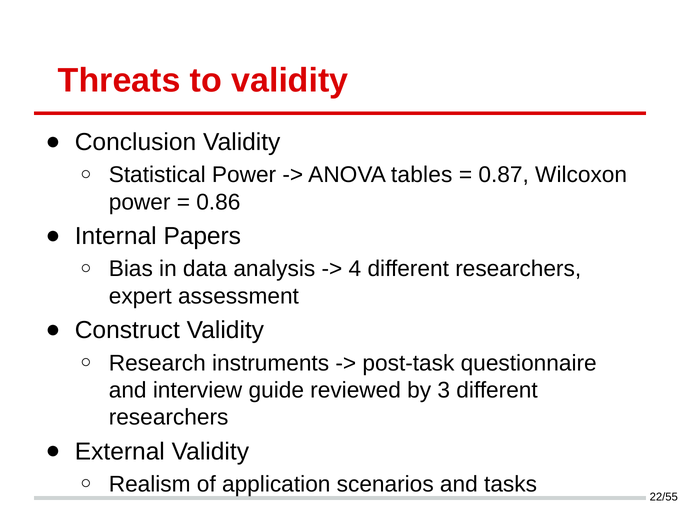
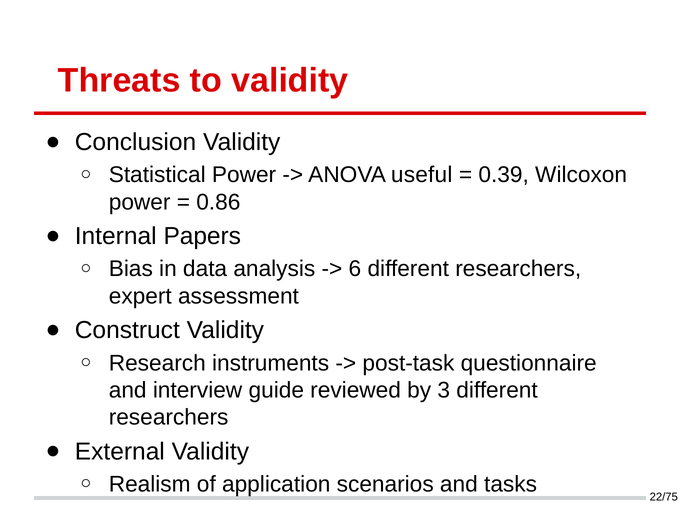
tables: tables -> useful (422, 175)
0.87: 0.87 -> 0.39 (504, 175)
4: 4 -> 6 (355, 269)
22/55: 22/55 -> 22/75 (664, 497)
